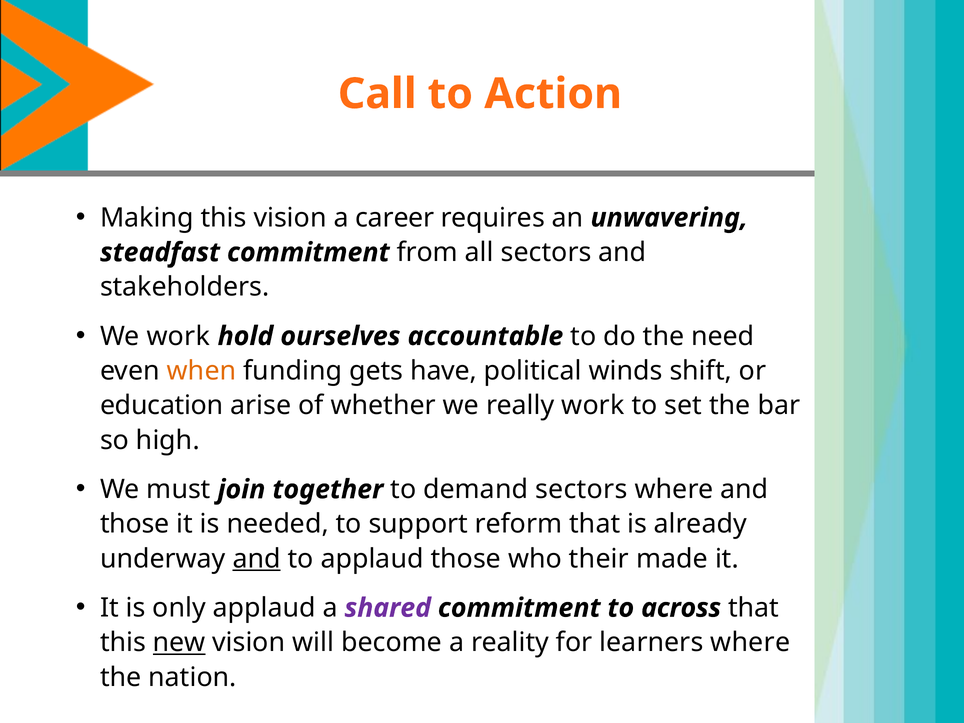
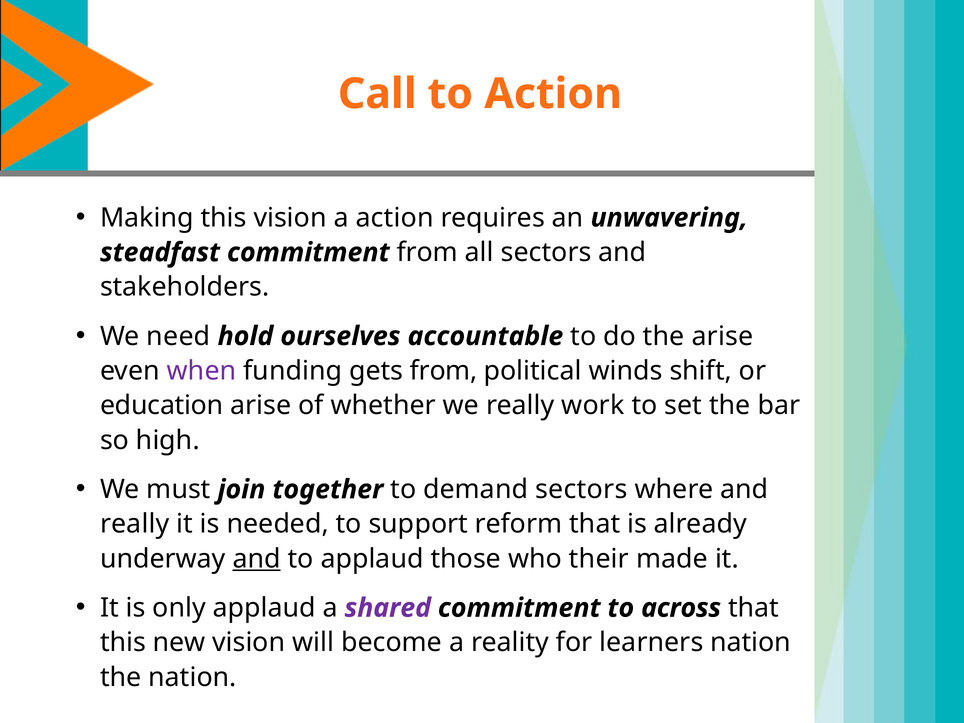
a career: career -> action (395, 218)
We work: work -> need (178, 336)
the need: need -> arise (723, 336)
when colour: orange -> purple (202, 371)
gets have: have -> from (444, 371)
those: those -> really (135, 524)
new underline: present -> none (179, 643)
learners where: where -> nation (750, 643)
